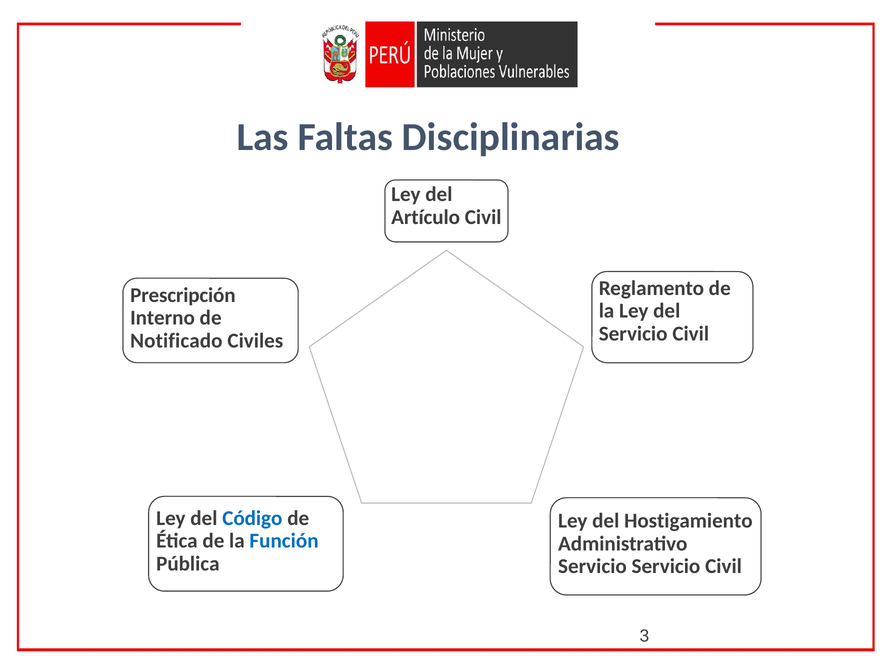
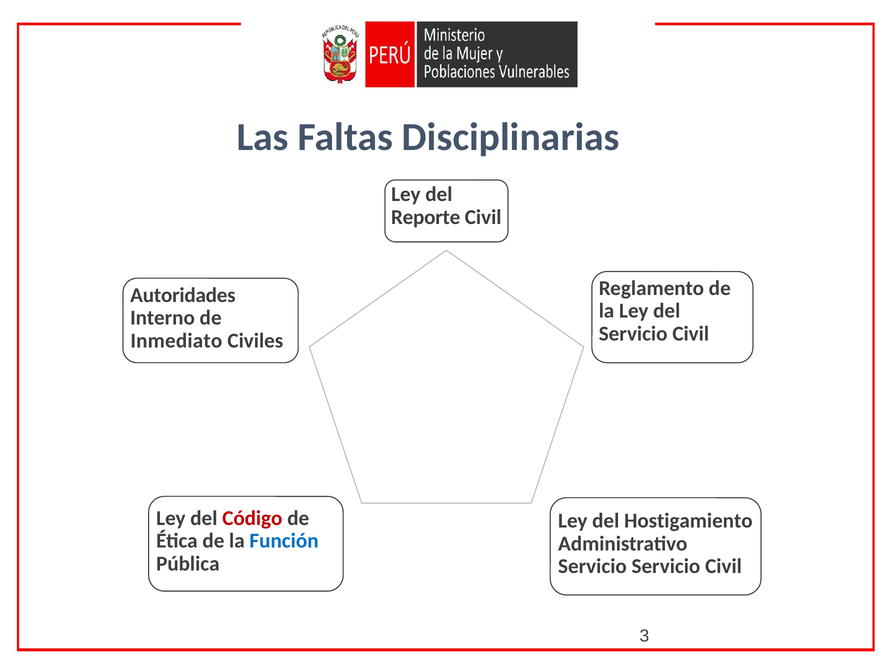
Artículo: Artículo -> Reporte (426, 218)
Prescripción: Prescripción -> Autoridades (183, 296)
Notificado: Notificado -> Inmediato (176, 341)
Código colour: blue -> red (252, 519)
